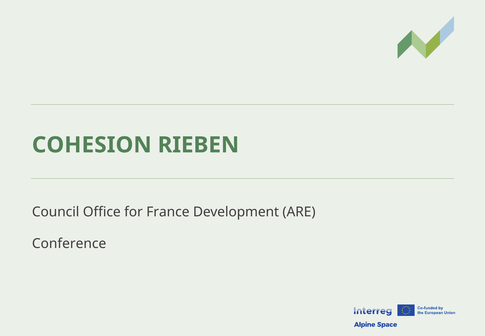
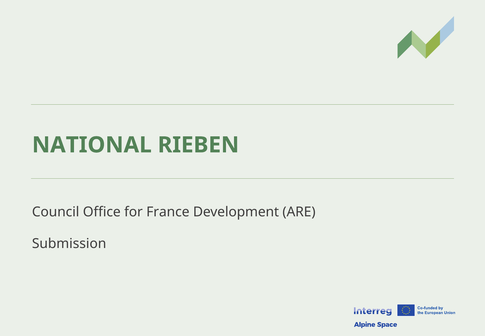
COHESION: COHESION -> NATIONAL (92, 145)
Conference: Conference -> Submission (69, 243)
